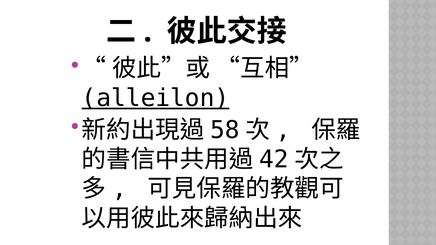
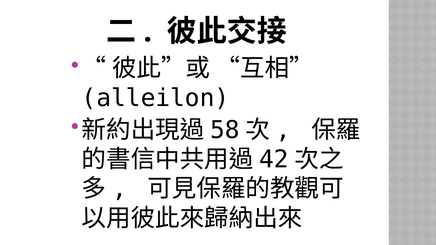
alleilon underline: present -> none (155, 98)
